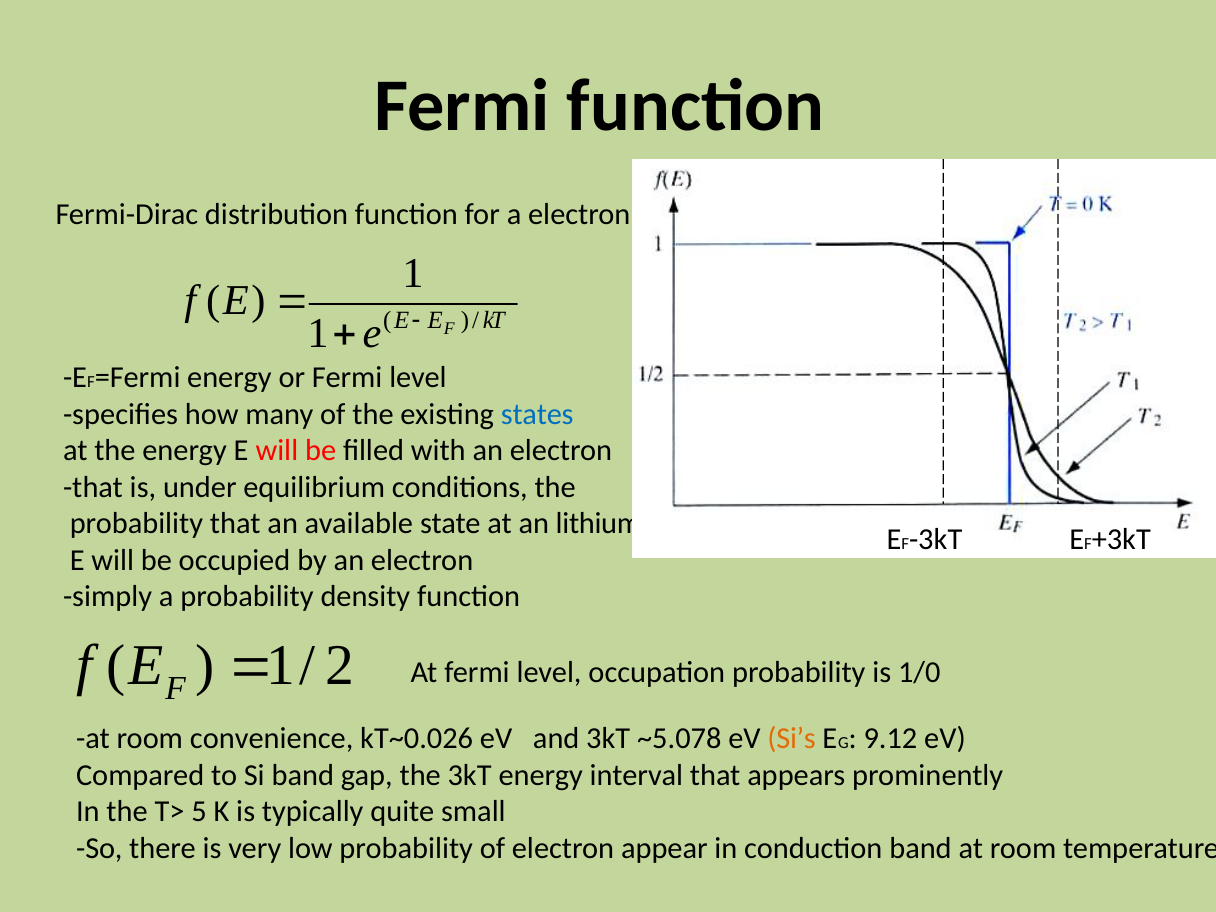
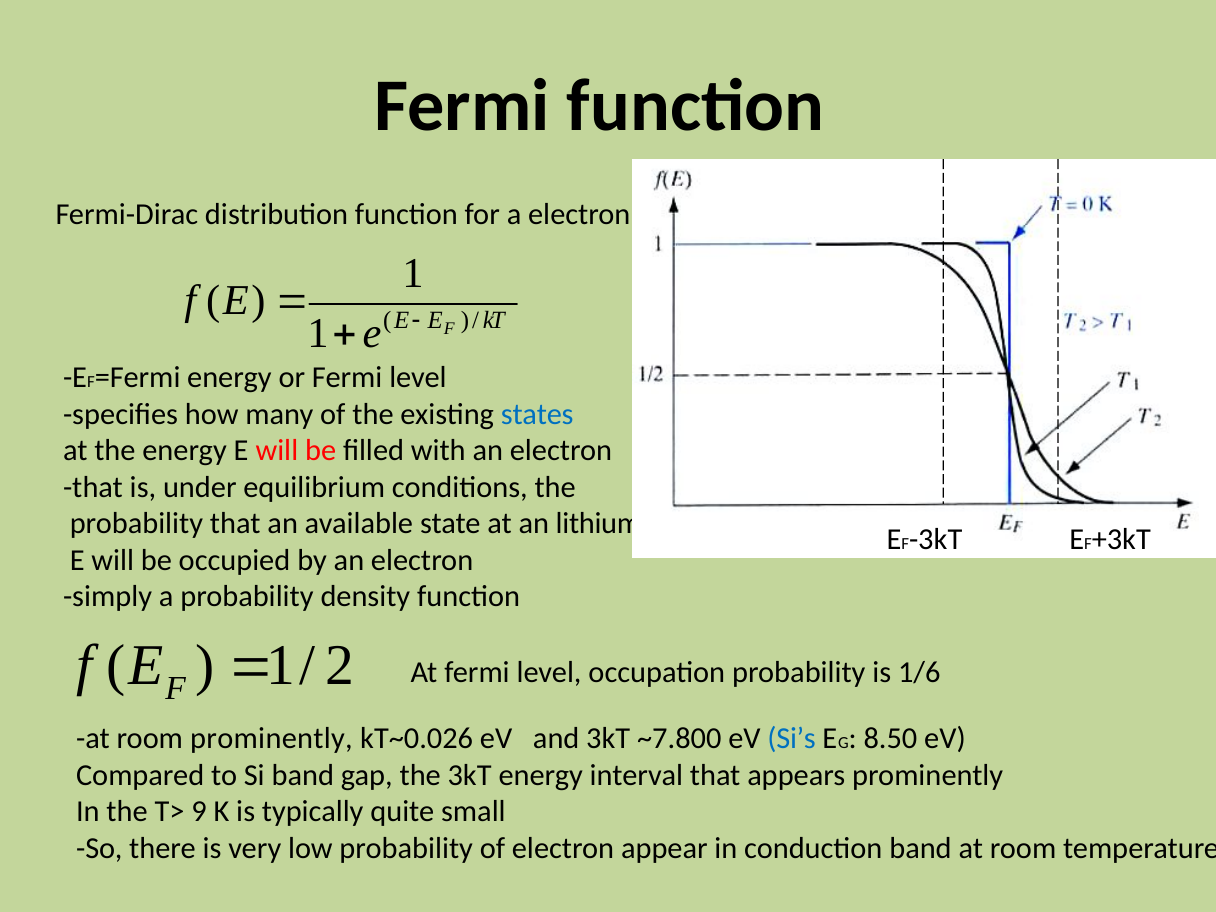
1/0: 1/0 -> 1/6 (919, 672)
room convenience: convenience -> prominently (272, 739)
~5.078: ~5.078 -> ~7.800 (679, 739)
Si’s colour: orange -> blue (792, 739)
9.12: 9.12 -> 8.50 (890, 739)
5: 5 -> 9 (199, 812)
